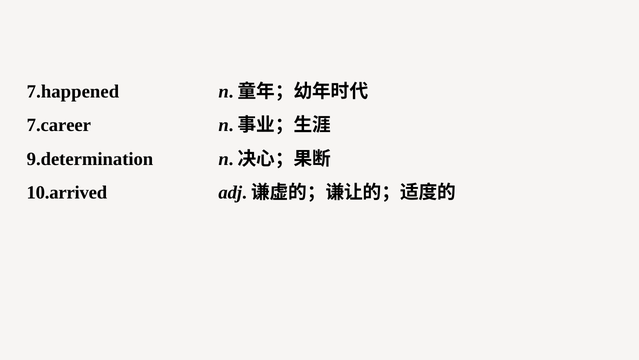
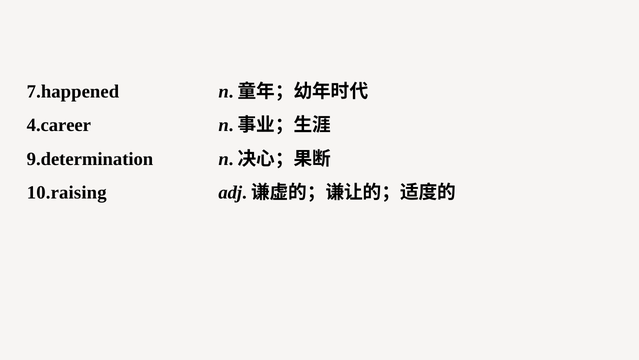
7.career: 7.career -> 4.career (59, 125)
10.arrived: 10.arrived -> 10.raising (67, 192)
